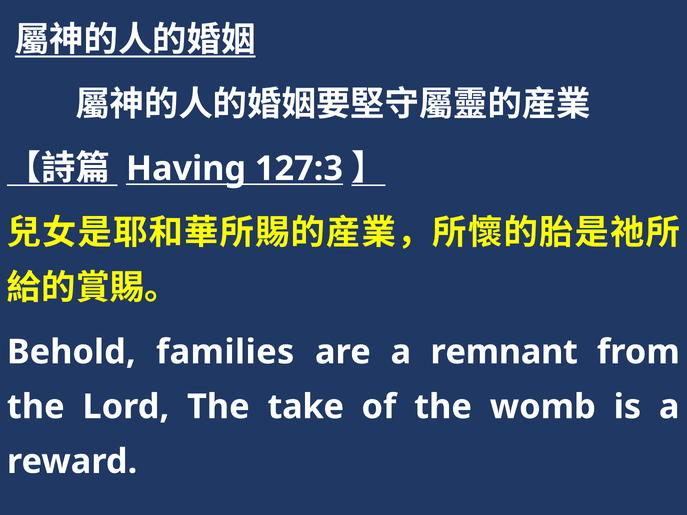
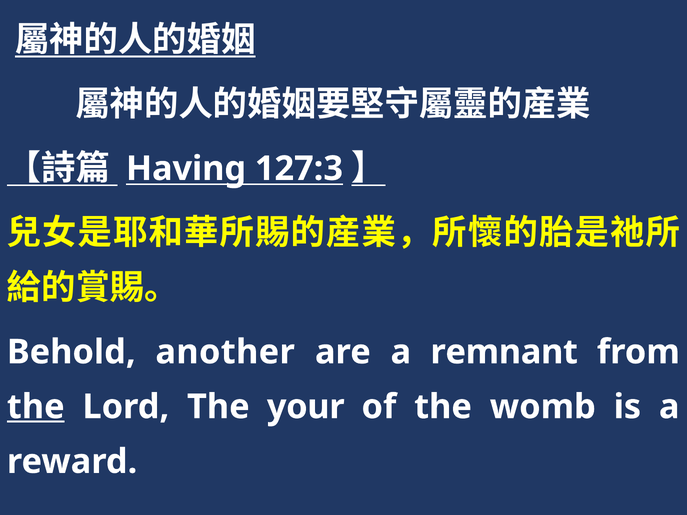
families: families -> another (225, 352)
the underline: none -> present (36, 407)
take: take -> your (306, 407)
